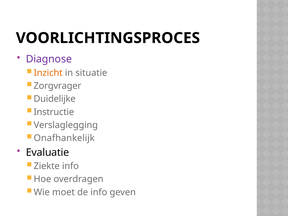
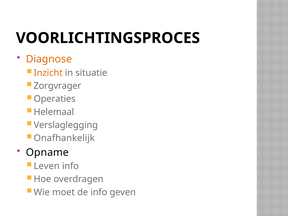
Diagnose colour: purple -> orange (49, 59)
Duidelijke: Duidelijke -> Operaties (55, 99)
Instructie: Instructie -> Helemaal (54, 112)
Evaluatie: Evaluatie -> Opname (47, 152)
Ziekte: Ziekte -> Leven (47, 166)
